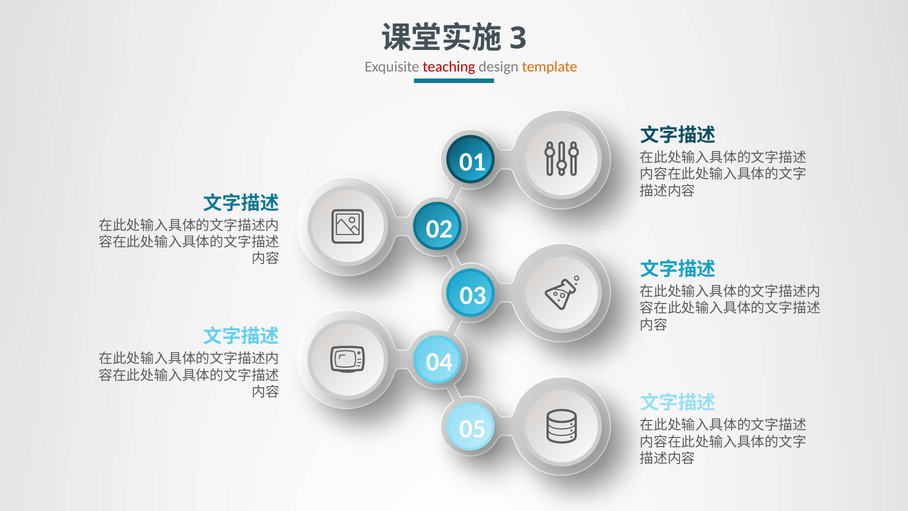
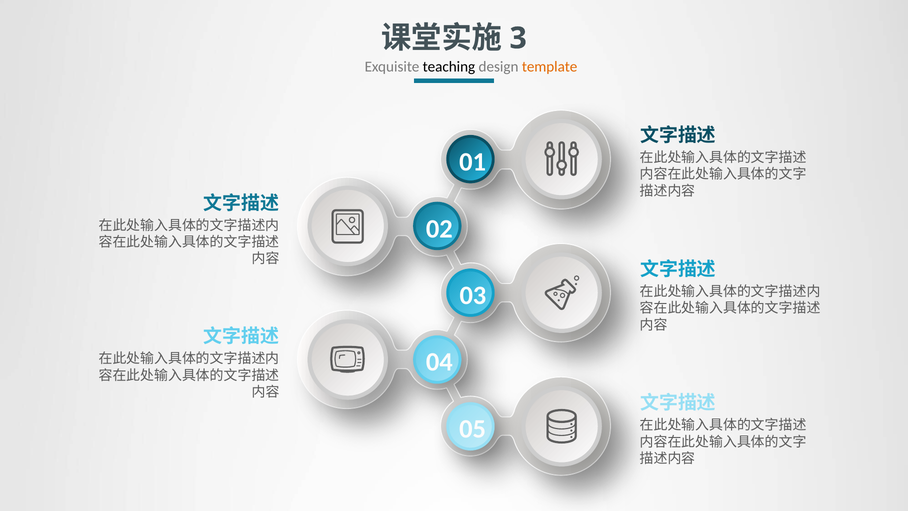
teaching colour: red -> black (449, 67)
